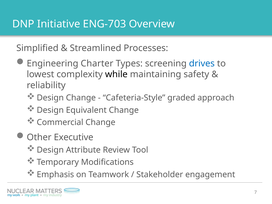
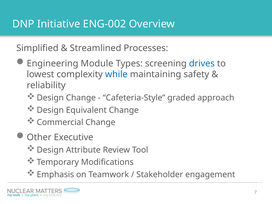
ENG-703: ENG-703 -> ENG-002 (105, 24)
Charter: Charter -> Module (97, 63)
while colour: black -> blue (116, 74)
